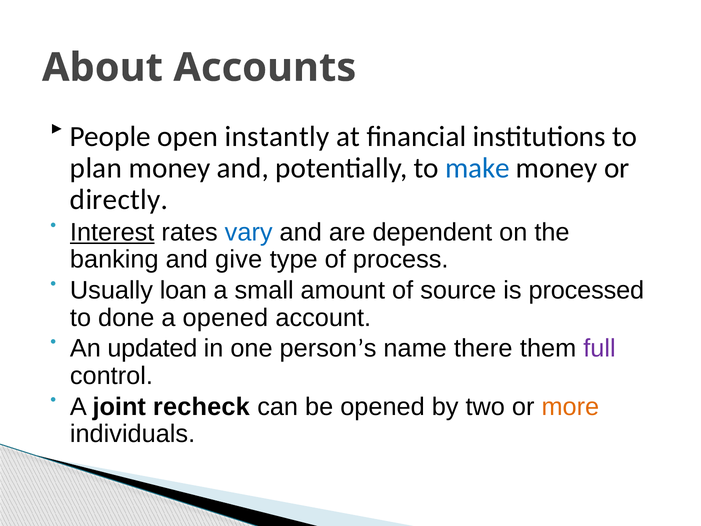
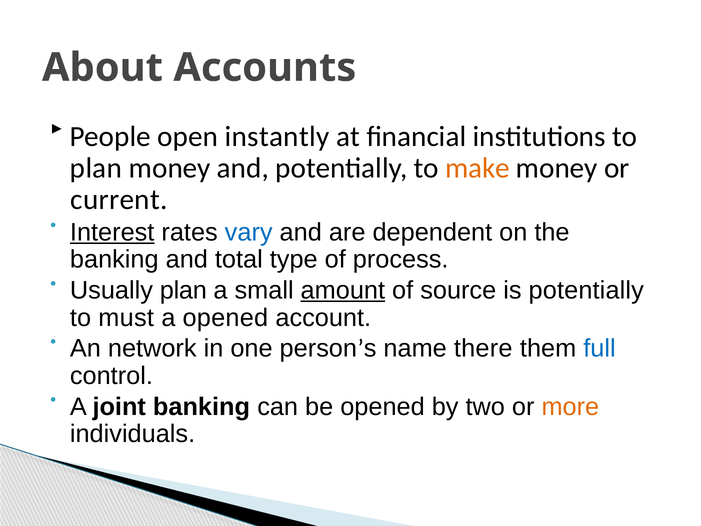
make colour: blue -> orange (477, 168)
directly: directly -> current (119, 200)
give: give -> total (239, 259)
Usually loan: loan -> plan (183, 290)
amount underline: none -> present (343, 290)
is processed: processed -> potentially (586, 290)
done: done -> must (126, 318)
updated: updated -> network (152, 348)
full colour: purple -> blue (599, 348)
joint recheck: recheck -> banking (201, 406)
